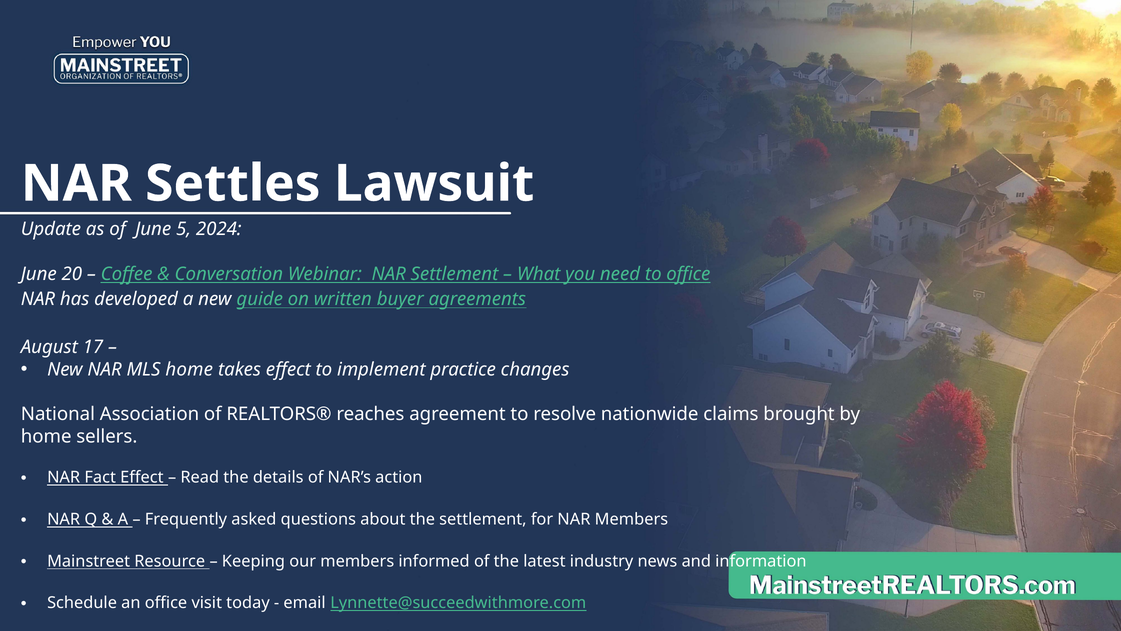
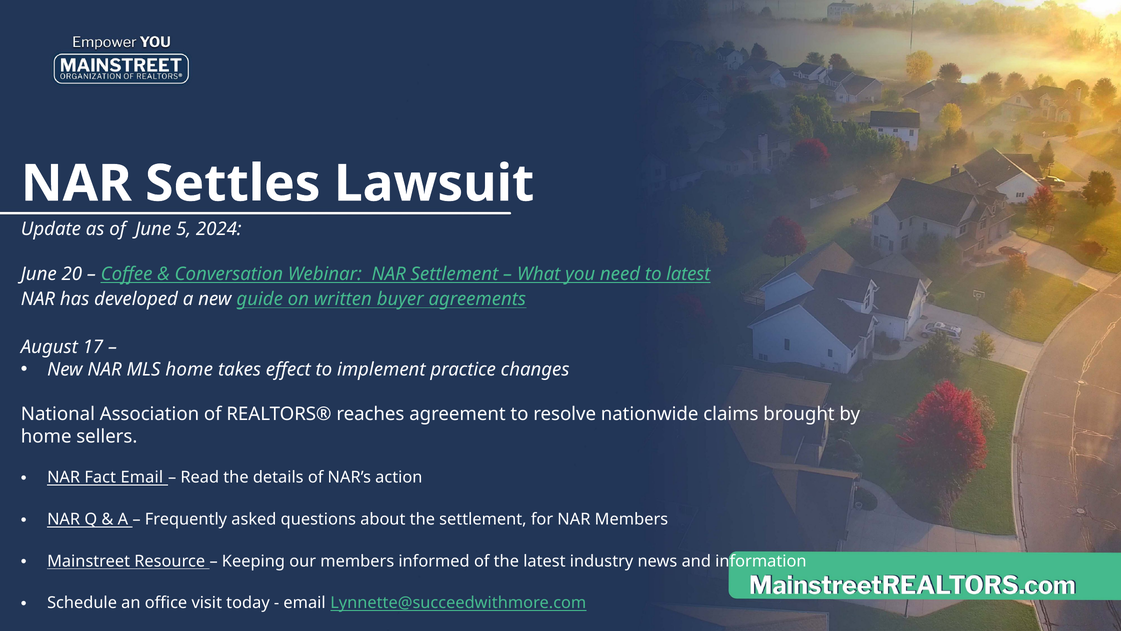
to office: office -> latest (688, 274)
Fact Effect: Effect -> Email (142, 477)
